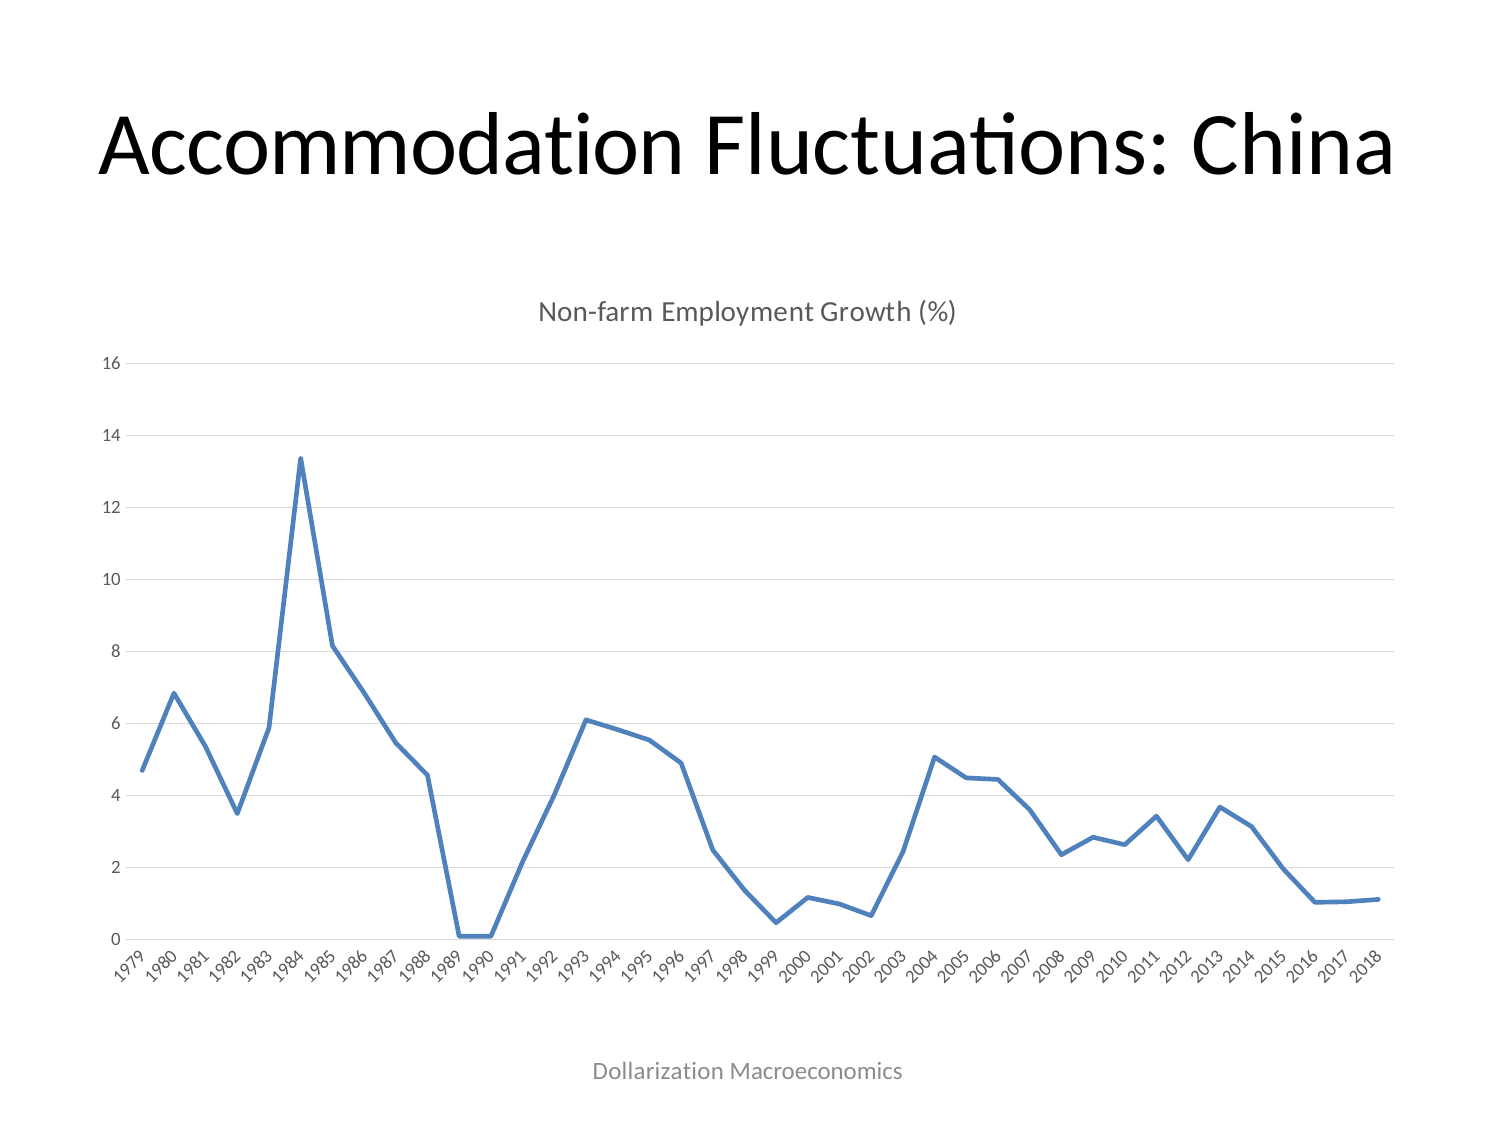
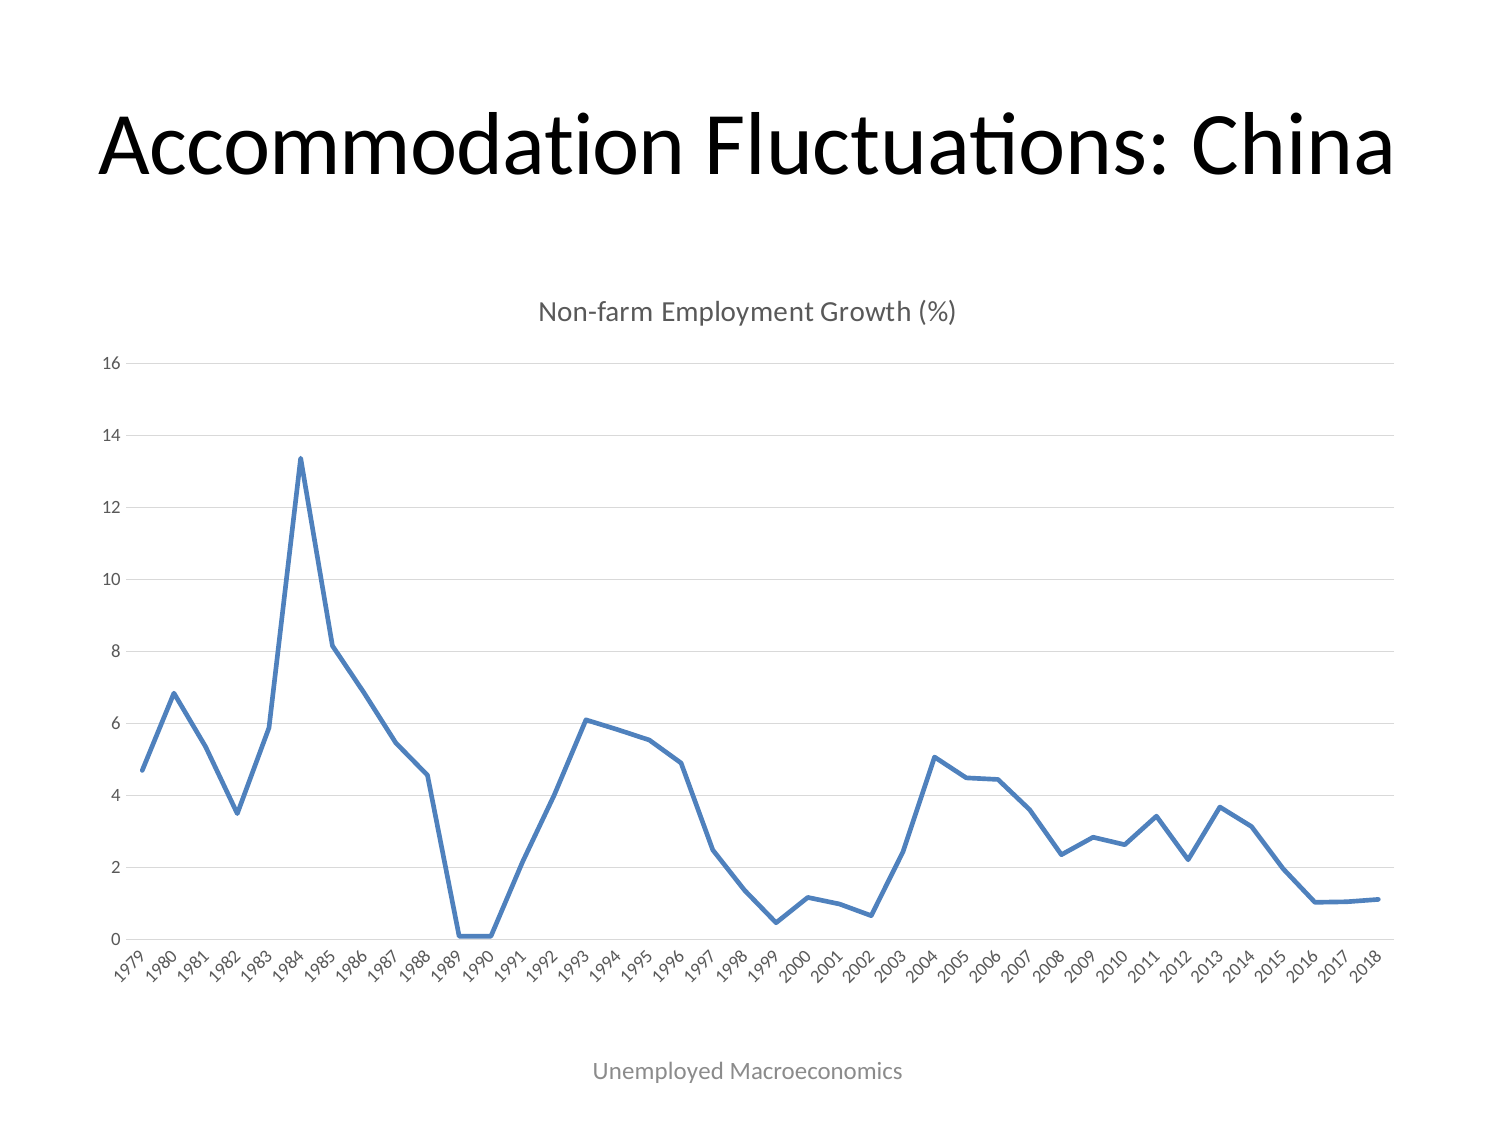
Dollarization: Dollarization -> Unemployed (658, 1071)
